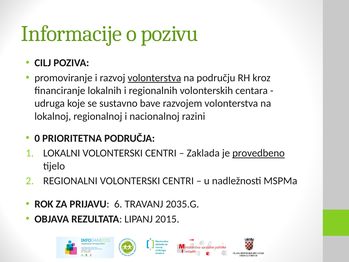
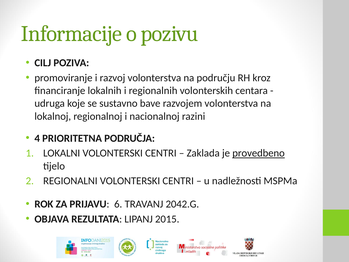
volonterstva underline: present -> none (154, 78)
0: 0 -> 4 (37, 138)
2035.G: 2035.G -> 2042.G (182, 204)
